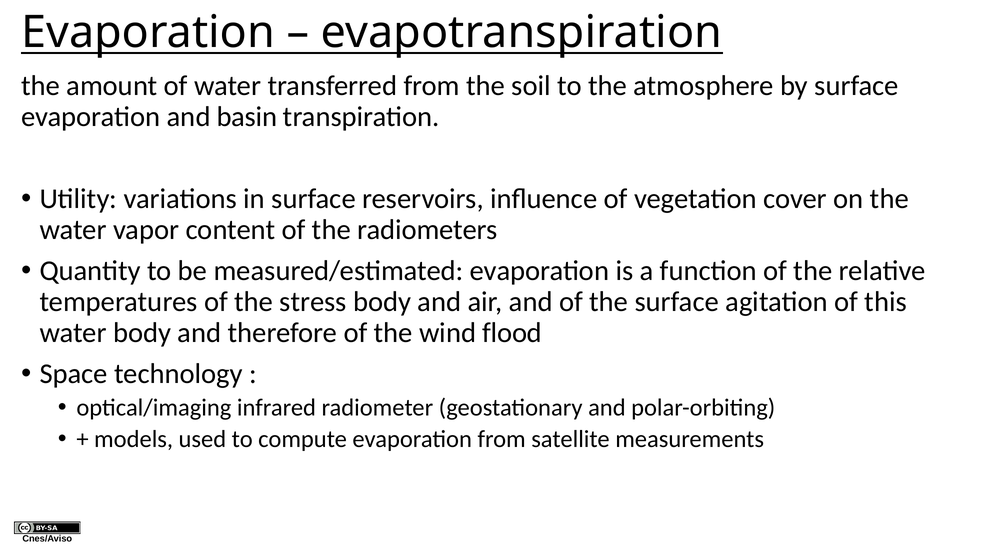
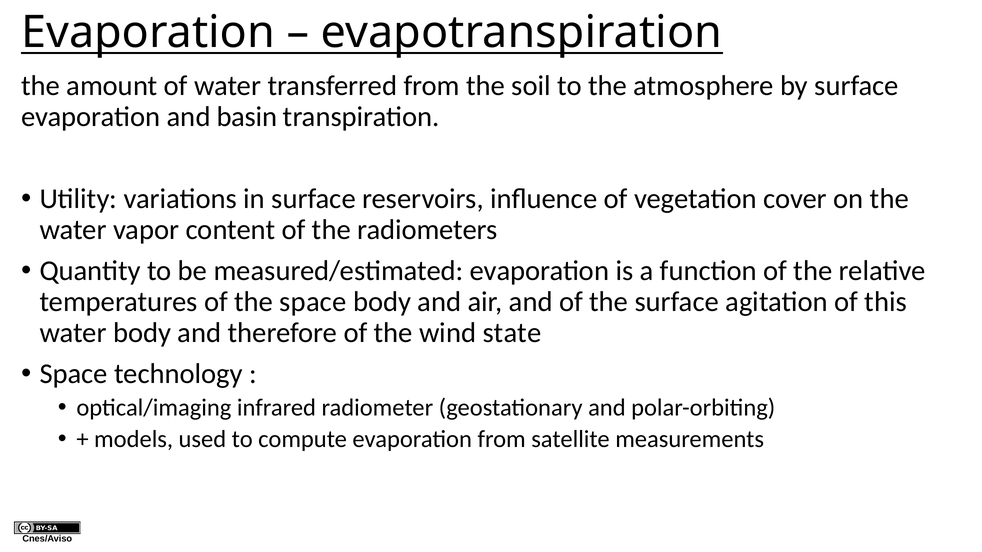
the stress: stress -> space (313, 302)
flood: flood -> state (512, 333)
